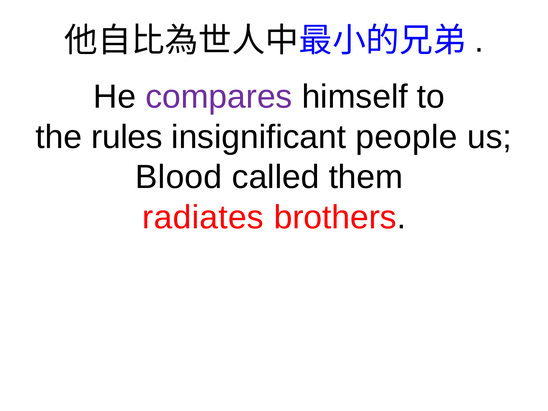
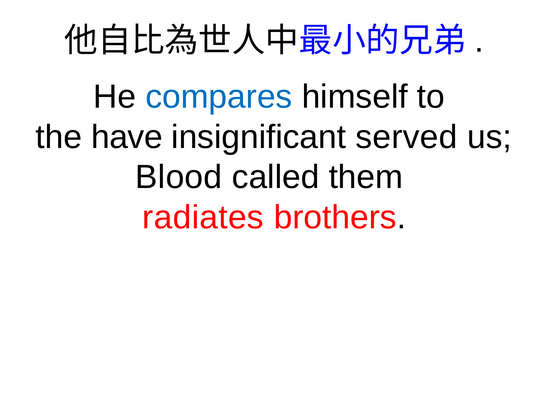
compares colour: purple -> blue (219, 97)
rules: rules -> have (127, 137)
people: people -> served (406, 137)
